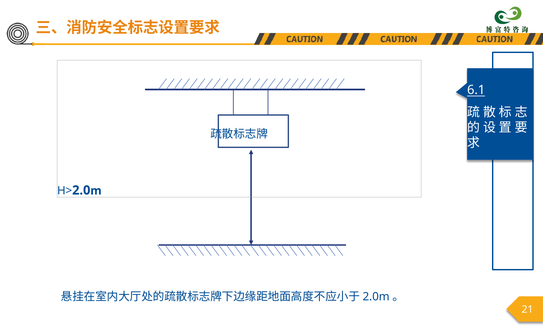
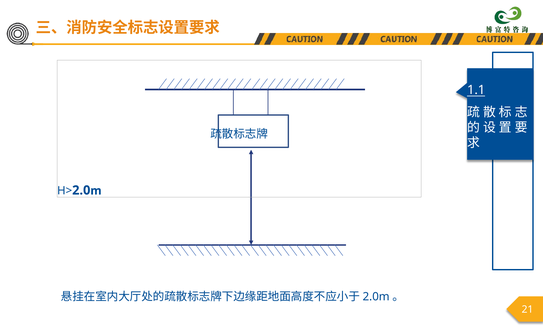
6.1: 6.1 -> 1.1 (476, 90)
